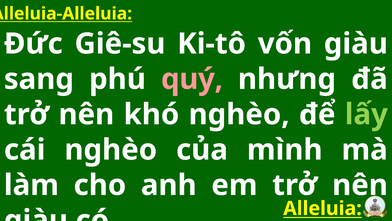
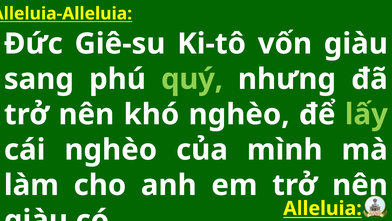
quý colour: pink -> light green (192, 79)
